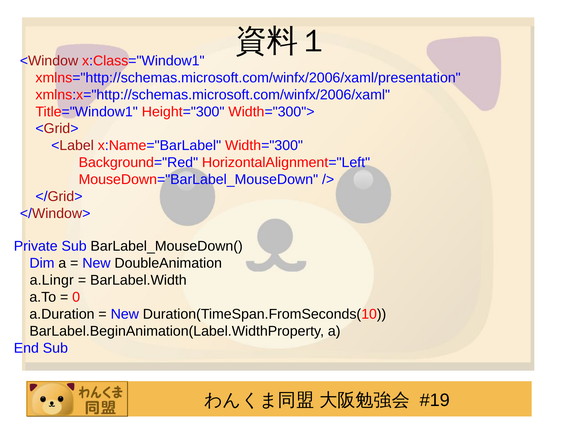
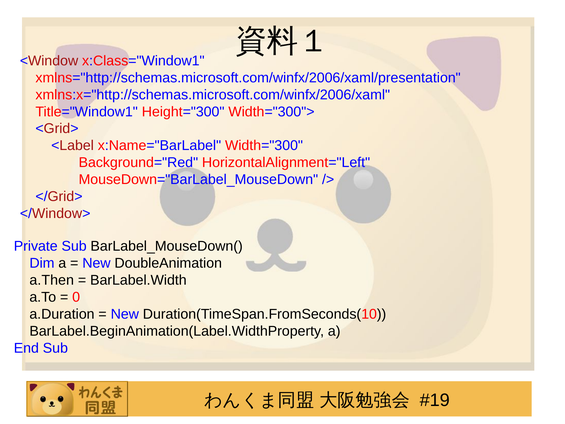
a.Lingr: a.Lingr -> a.Then (52, 280)
